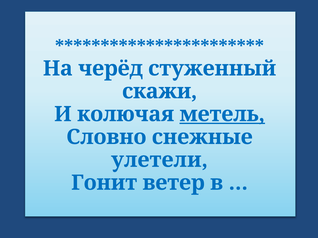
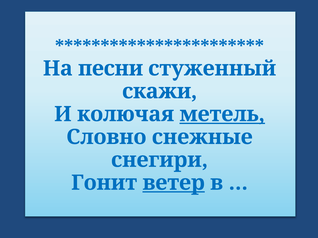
черёд: черёд -> песни (111, 69)
улетели: улетели -> снегири (160, 160)
ветер underline: none -> present (174, 183)
